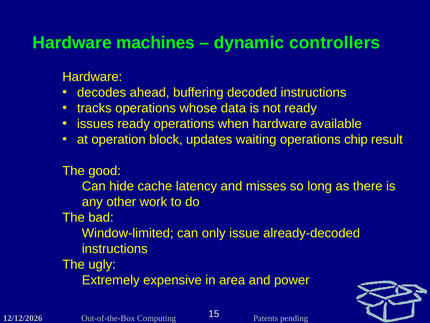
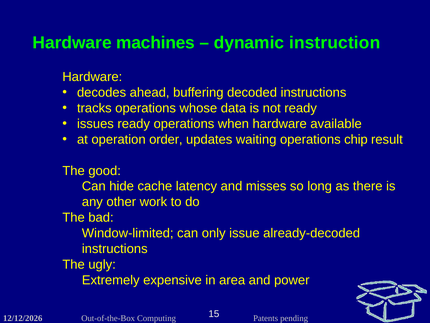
controllers: controllers -> instruction (335, 43)
block: block -> order (166, 139)
